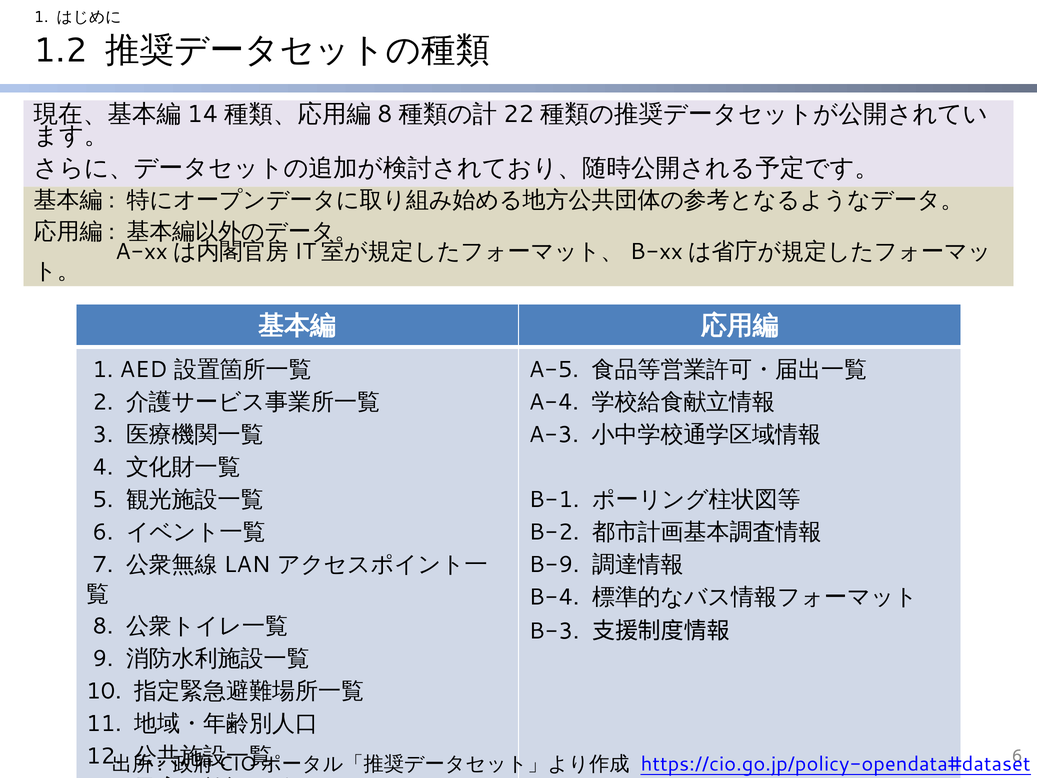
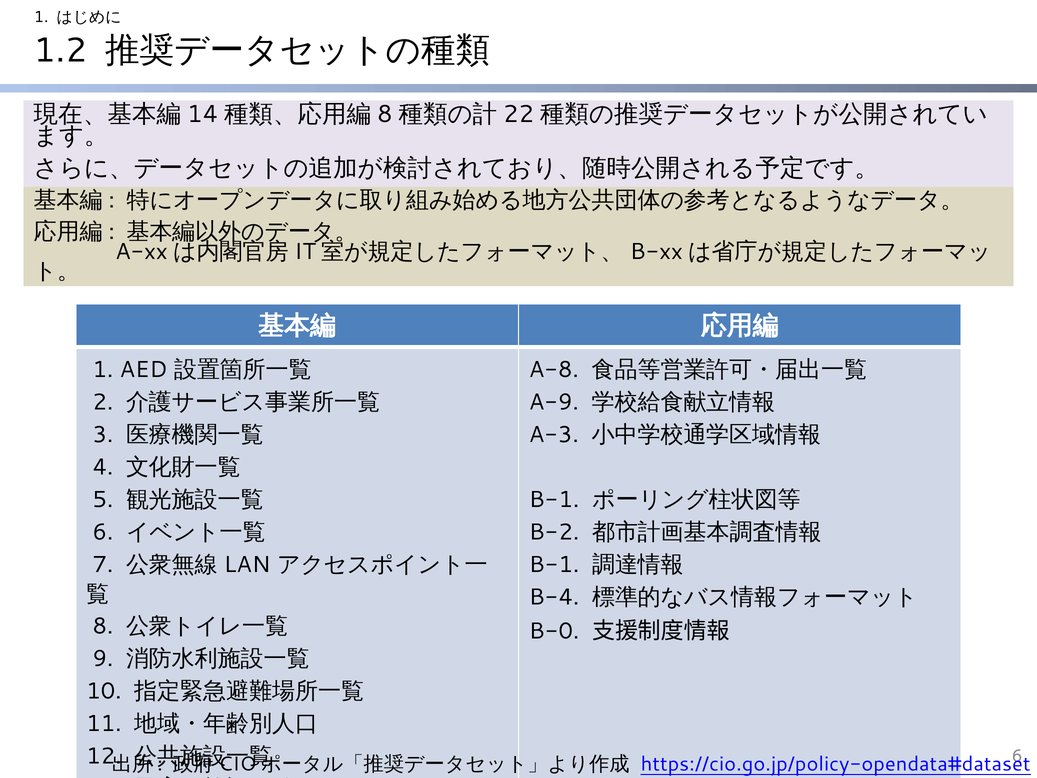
A-5: A-5 -> A-8 (554, 369)
A-4: A-4 -> A-9 (554, 402)
B-9: B-9 -> B-1 (554, 564)
B-3: B-3 -> B-0 (554, 631)
